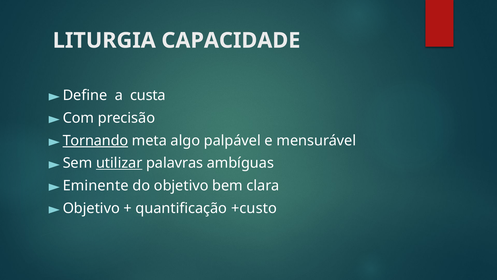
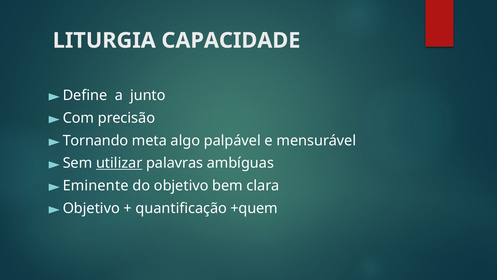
custa: custa -> junto (148, 95)
Tornando underline: present -> none (95, 140)
+custo: +custo -> +quem (254, 208)
